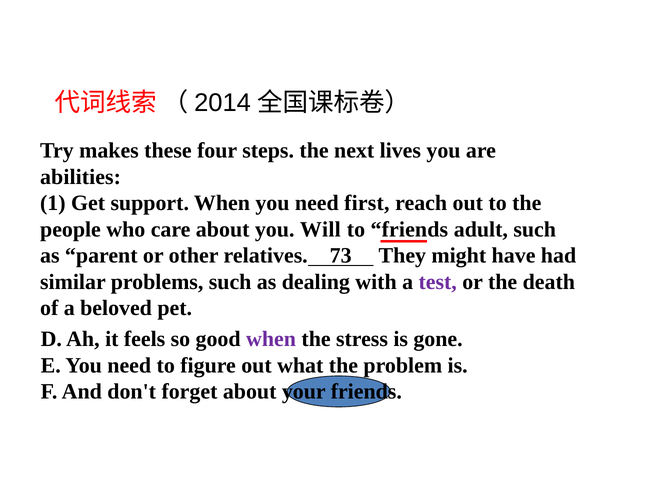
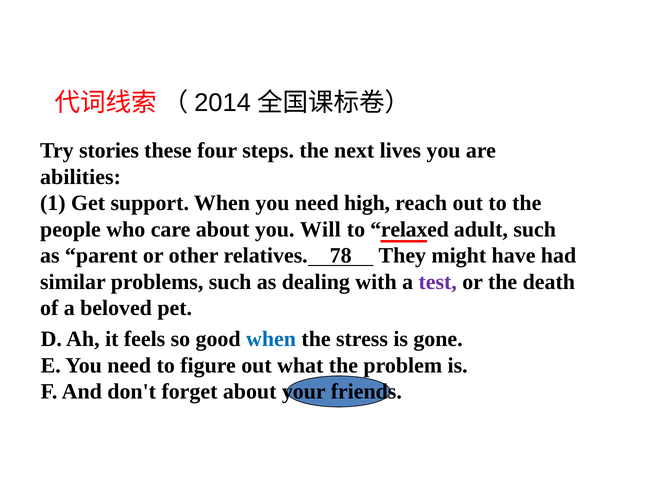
makes: makes -> stories (109, 150)
first: first -> high (367, 203)
to friends: friends -> relaxed (410, 229)
73: 73 -> 78 (341, 256)
when colour: purple -> blue (271, 339)
